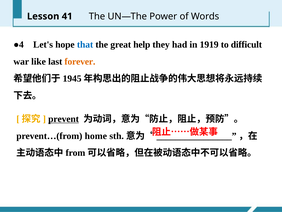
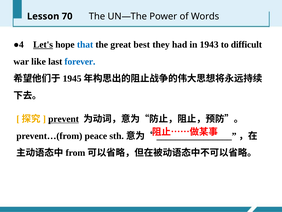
41: 41 -> 70 (67, 16)
Let's underline: none -> present (43, 45)
help: help -> best (142, 45)
1919: 1919 -> 1943 (209, 45)
forever colour: orange -> blue (80, 61)
home: home -> peace (96, 136)
